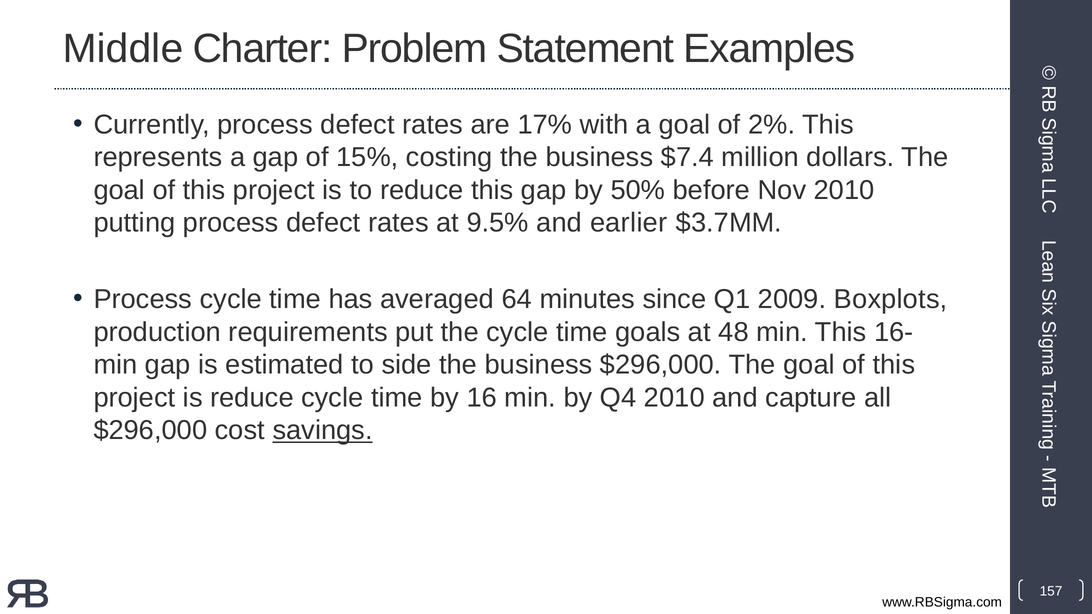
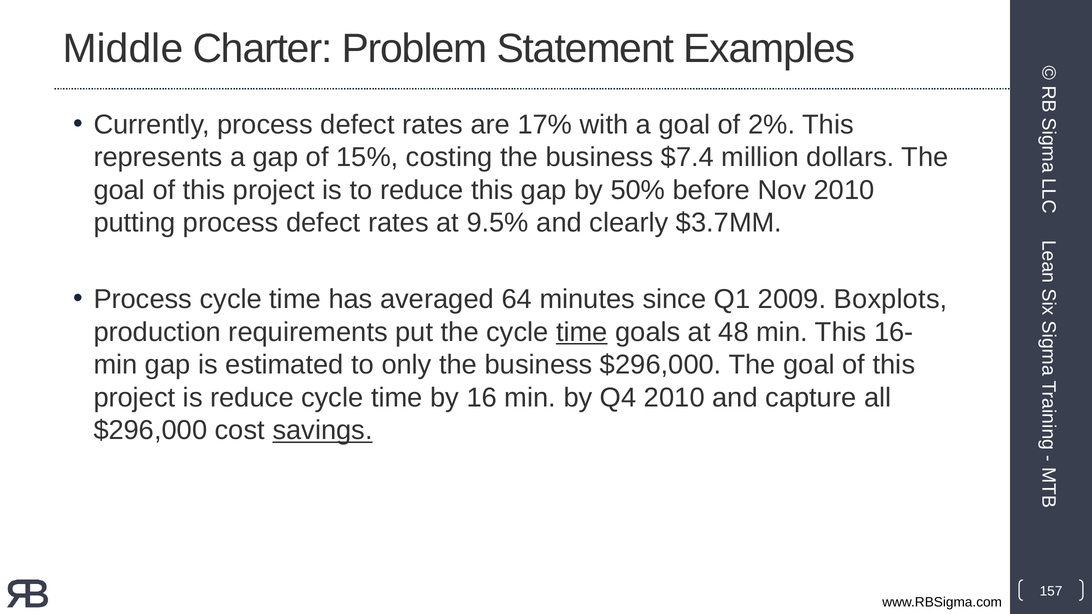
earlier: earlier -> clearly (629, 223)
time underline: none -> present (582, 332)
side: side -> only (407, 365)
